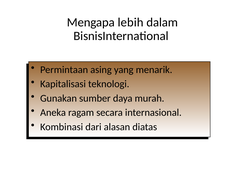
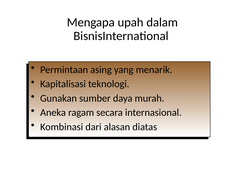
lebih: lebih -> upah (131, 22)
